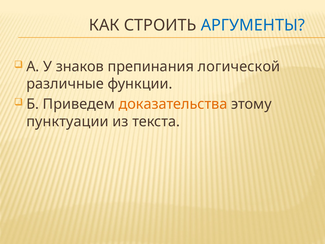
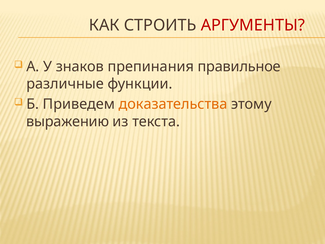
АРГУМЕНТЫ colour: blue -> red (253, 25)
логической: логической -> правильное (239, 67)
пунктуации: пунктуации -> выражению (68, 121)
